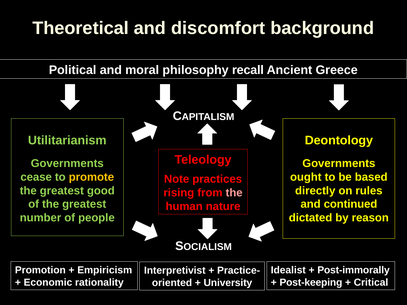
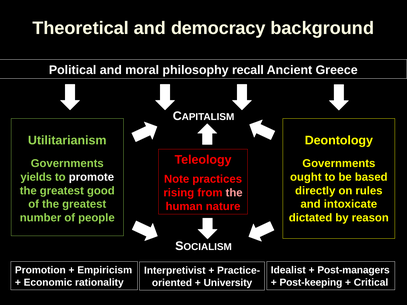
discomfort: discomfort -> democracy (218, 28)
cease: cease -> yields (36, 177)
promote colour: yellow -> white (91, 177)
continued: continued -> intoxicate (350, 204)
Post-immorally: Post-immorally -> Post-managers (354, 270)
